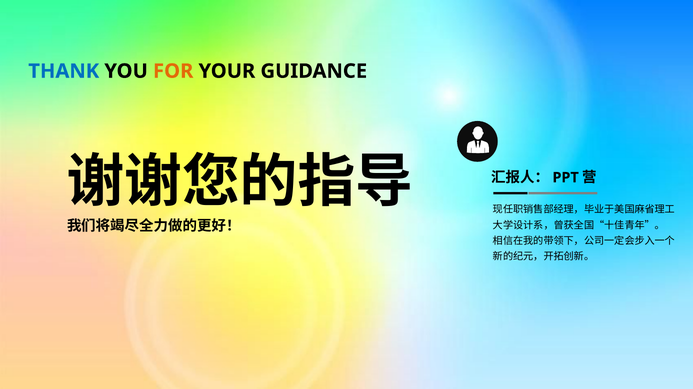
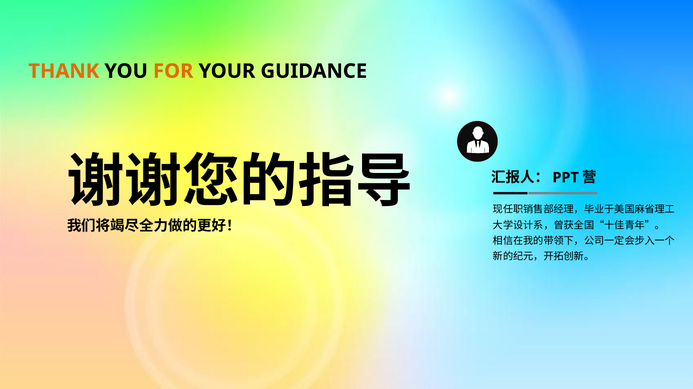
THANK colour: blue -> orange (64, 71)
